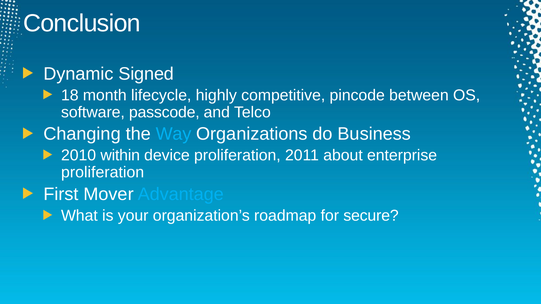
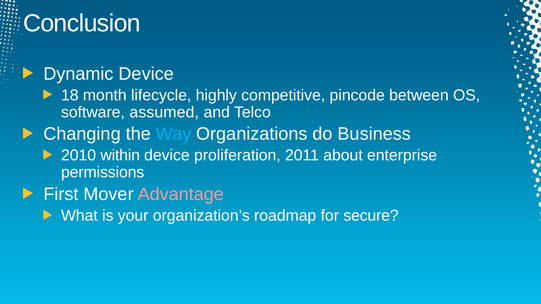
Dynamic Signed: Signed -> Device (146, 74)
passcode: passcode -> assumed (164, 112)
proliferation: proliferation -> permissions (103, 173)
Advantage colour: light blue -> pink (181, 195)
